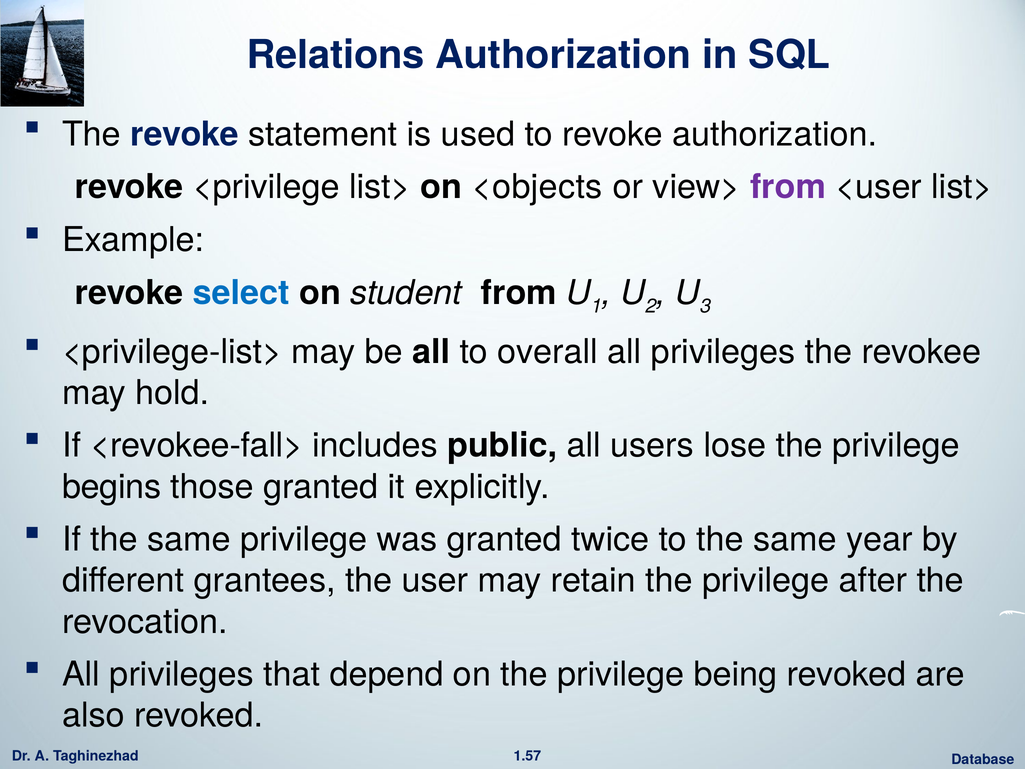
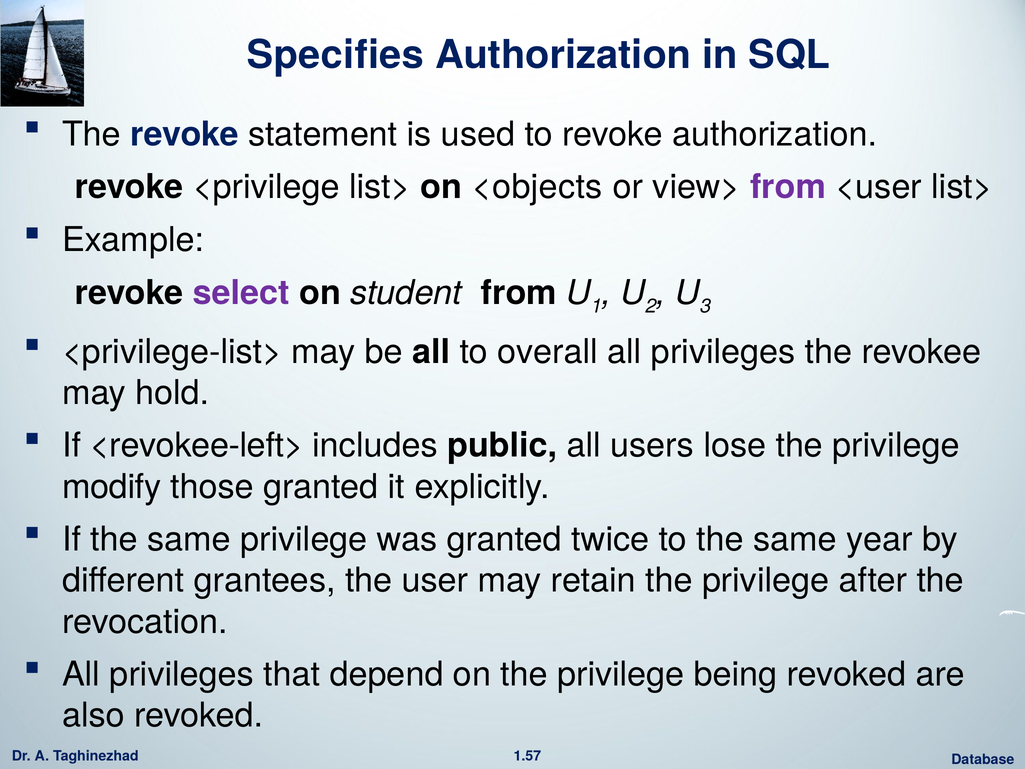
Relations: Relations -> Specifies (335, 55)
select colour: blue -> purple (241, 293)
<revokee-fall>: <revokee-fall> -> <revokee-left> (197, 446)
begins: begins -> modify (112, 487)
